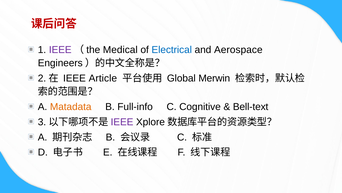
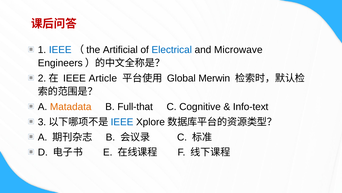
IEEE colour: purple -> blue (60, 50)
Medical: Medical -> Artificial (120, 50)
Aerospace: Aerospace -> Microwave (238, 50)
Full-info: Full-info -> Full-that (135, 106)
Bell-text: Bell-text -> Info-text (251, 106)
IEEE colour: purple -> blue (122, 122)
